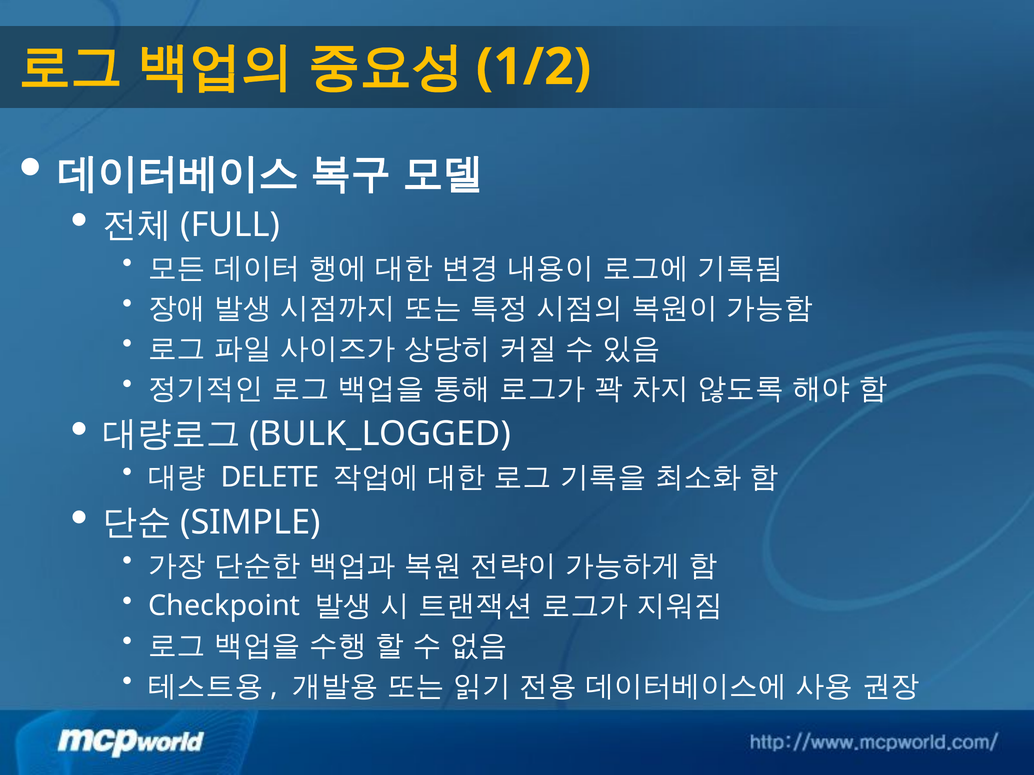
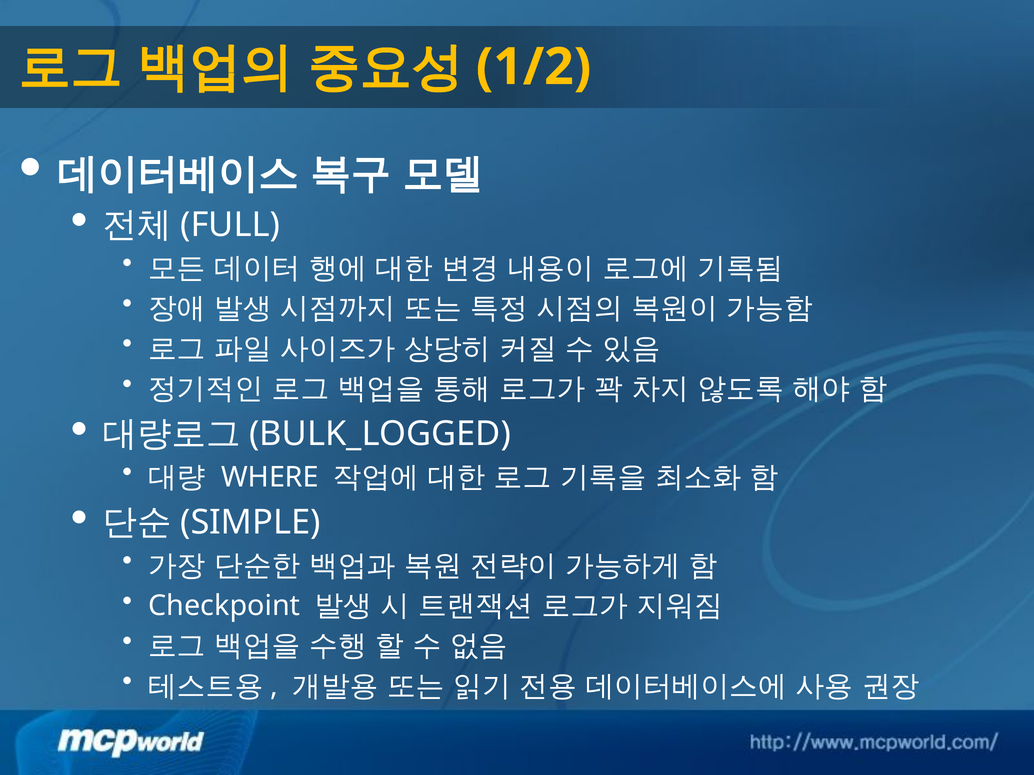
DELETE: DELETE -> WHERE (270, 477)
